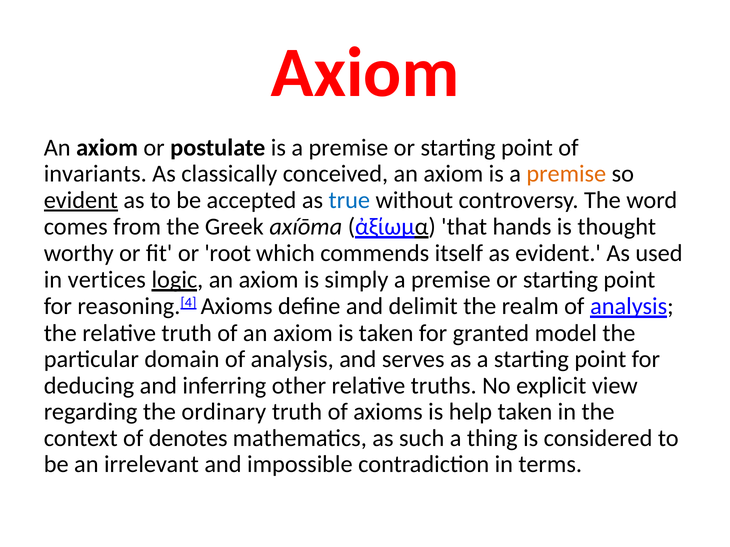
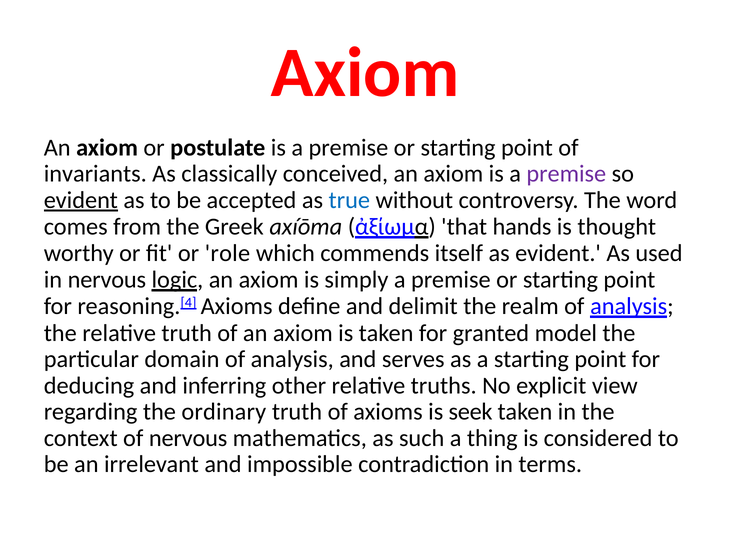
premise colour: orange -> purple (566, 174)
root: root -> role (227, 254)
in vertices: vertices -> nervous (107, 280)
help: help -> seek (471, 412)
of denotes: denotes -> nervous (188, 439)
